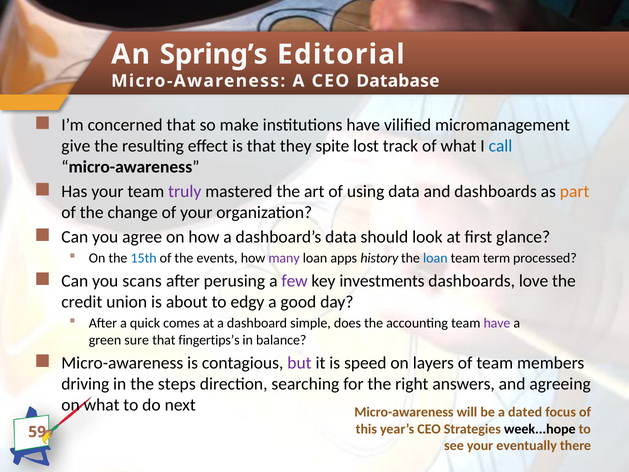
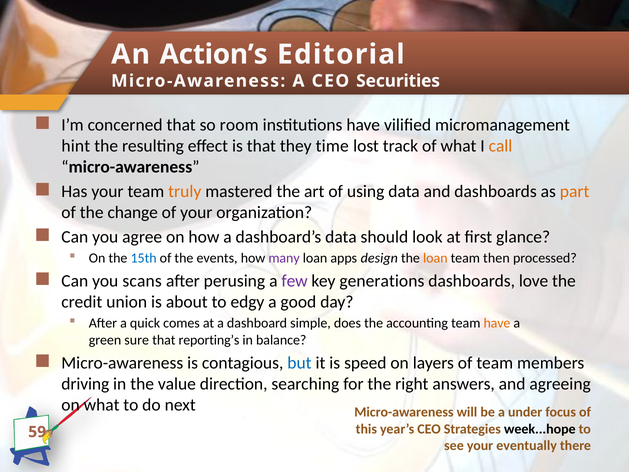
Spring’s: Spring’s -> Action’s (214, 54)
Database: Database -> Securities (398, 81)
make: make -> room (239, 125)
give: give -> hint (76, 146)
spite: spite -> time (332, 146)
call colour: blue -> orange (501, 146)
truly colour: purple -> orange (185, 191)
history: history -> design (379, 258)
loan colour: blue -> orange (435, 258)
term: term -> then (496, 258)
investments: investments -> generations (382, 281)
have colour: purple -> orange (497, 323)
fingertips’s: fingertips’s -> reporting’s (209, 340)
but colour: purple -> blue (299, 363)
steps: steps -> value (177, 384)
dated: dated -> under (525, 412)
